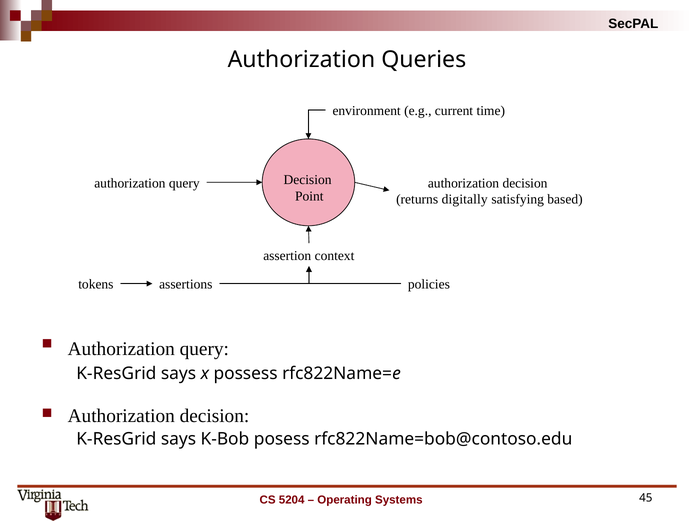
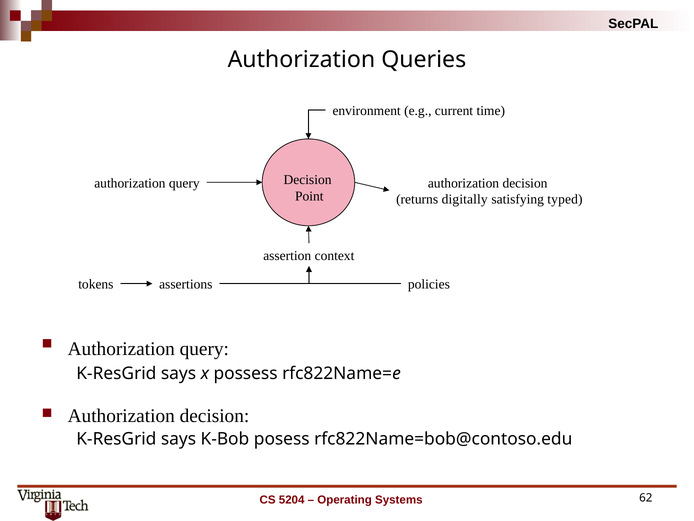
based: based -> typed (565, 199)
45: 45 -> 62 (646, 497)
